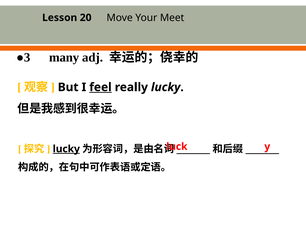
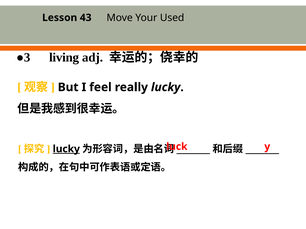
20: 20 -> 43 (86, 18)
Meet: Meet -> Used (172, 18)
many: many -> living (64, 58)
feel underline: present -> none (100, 87)
